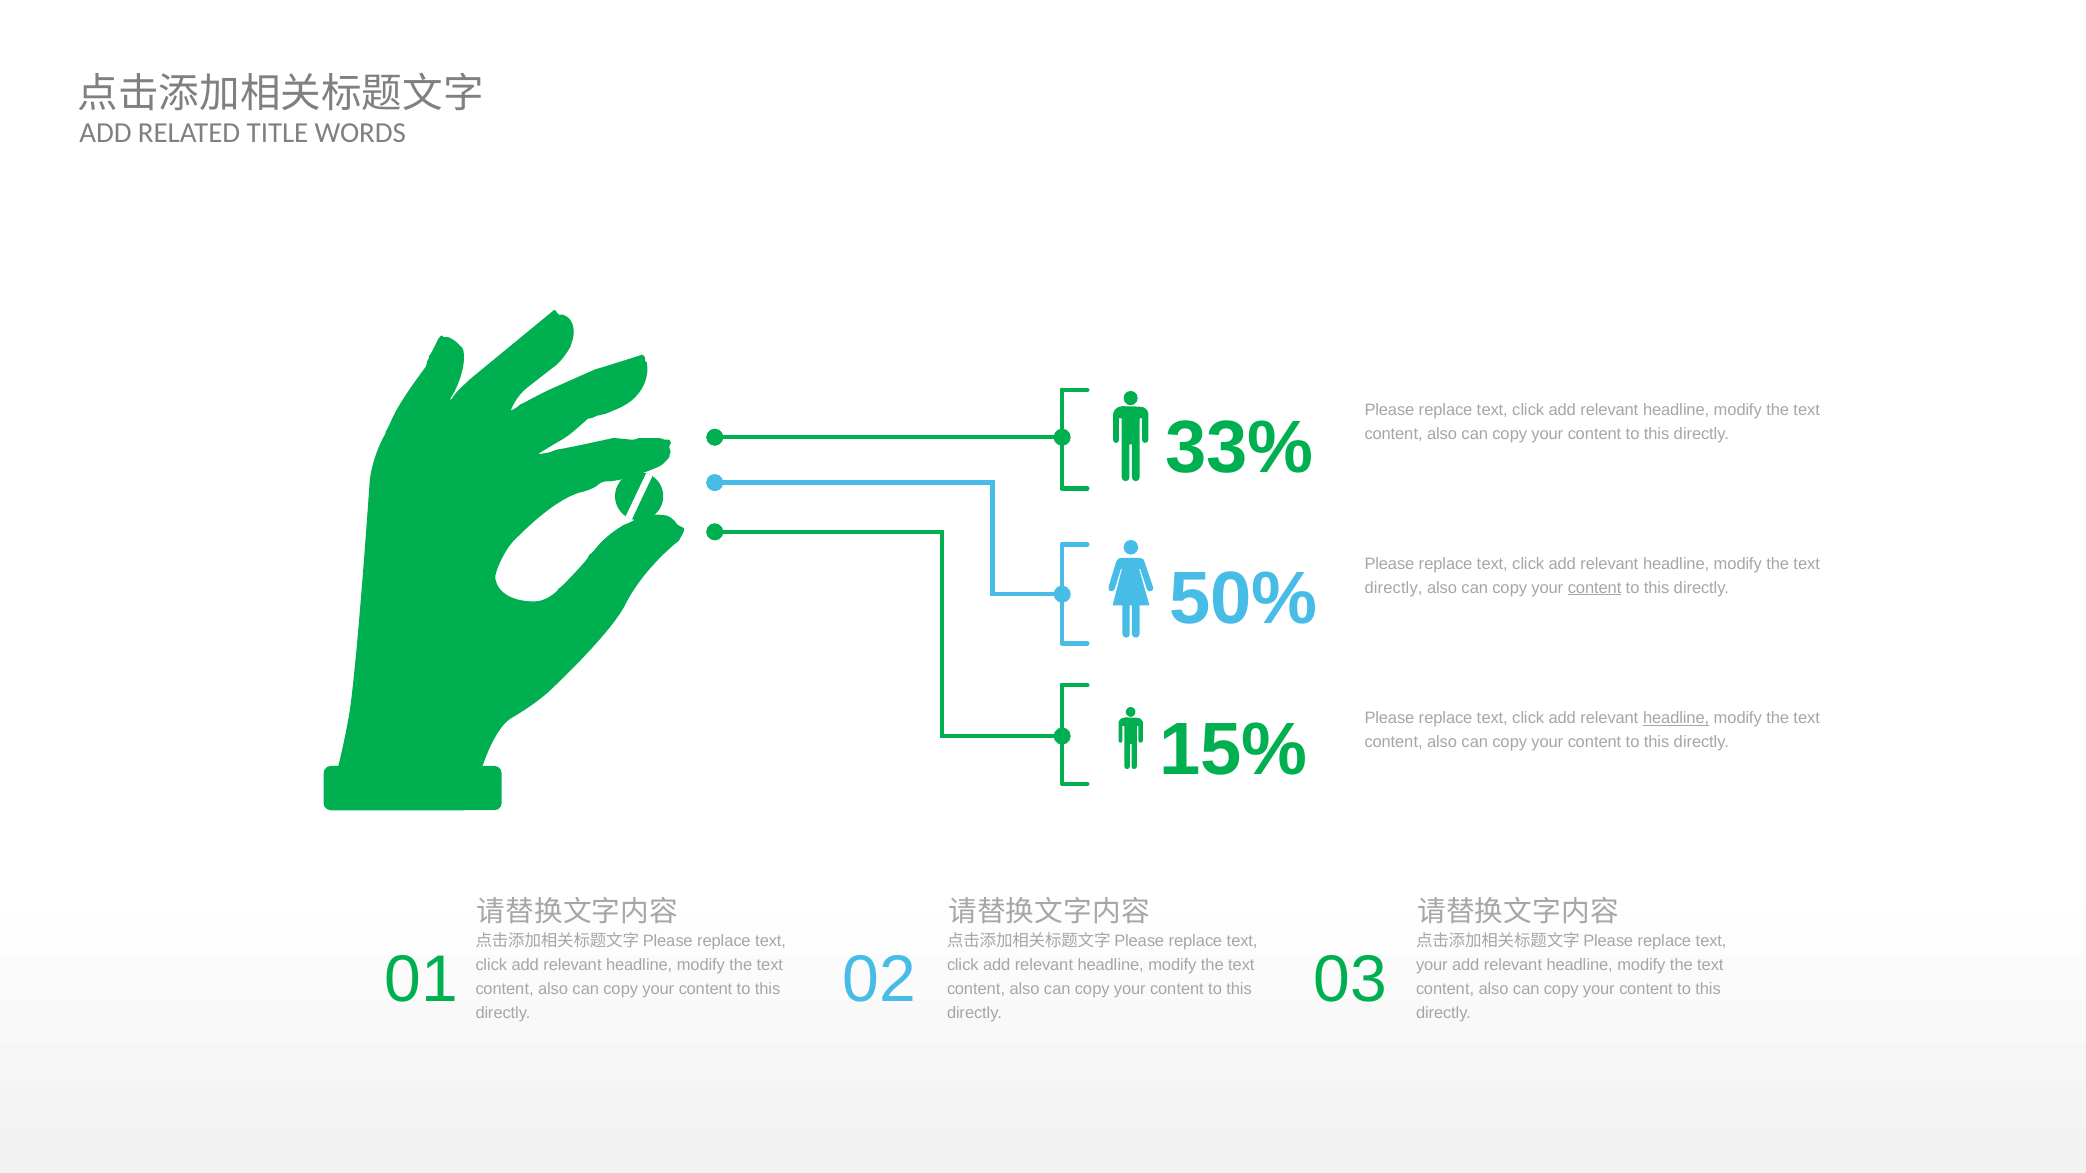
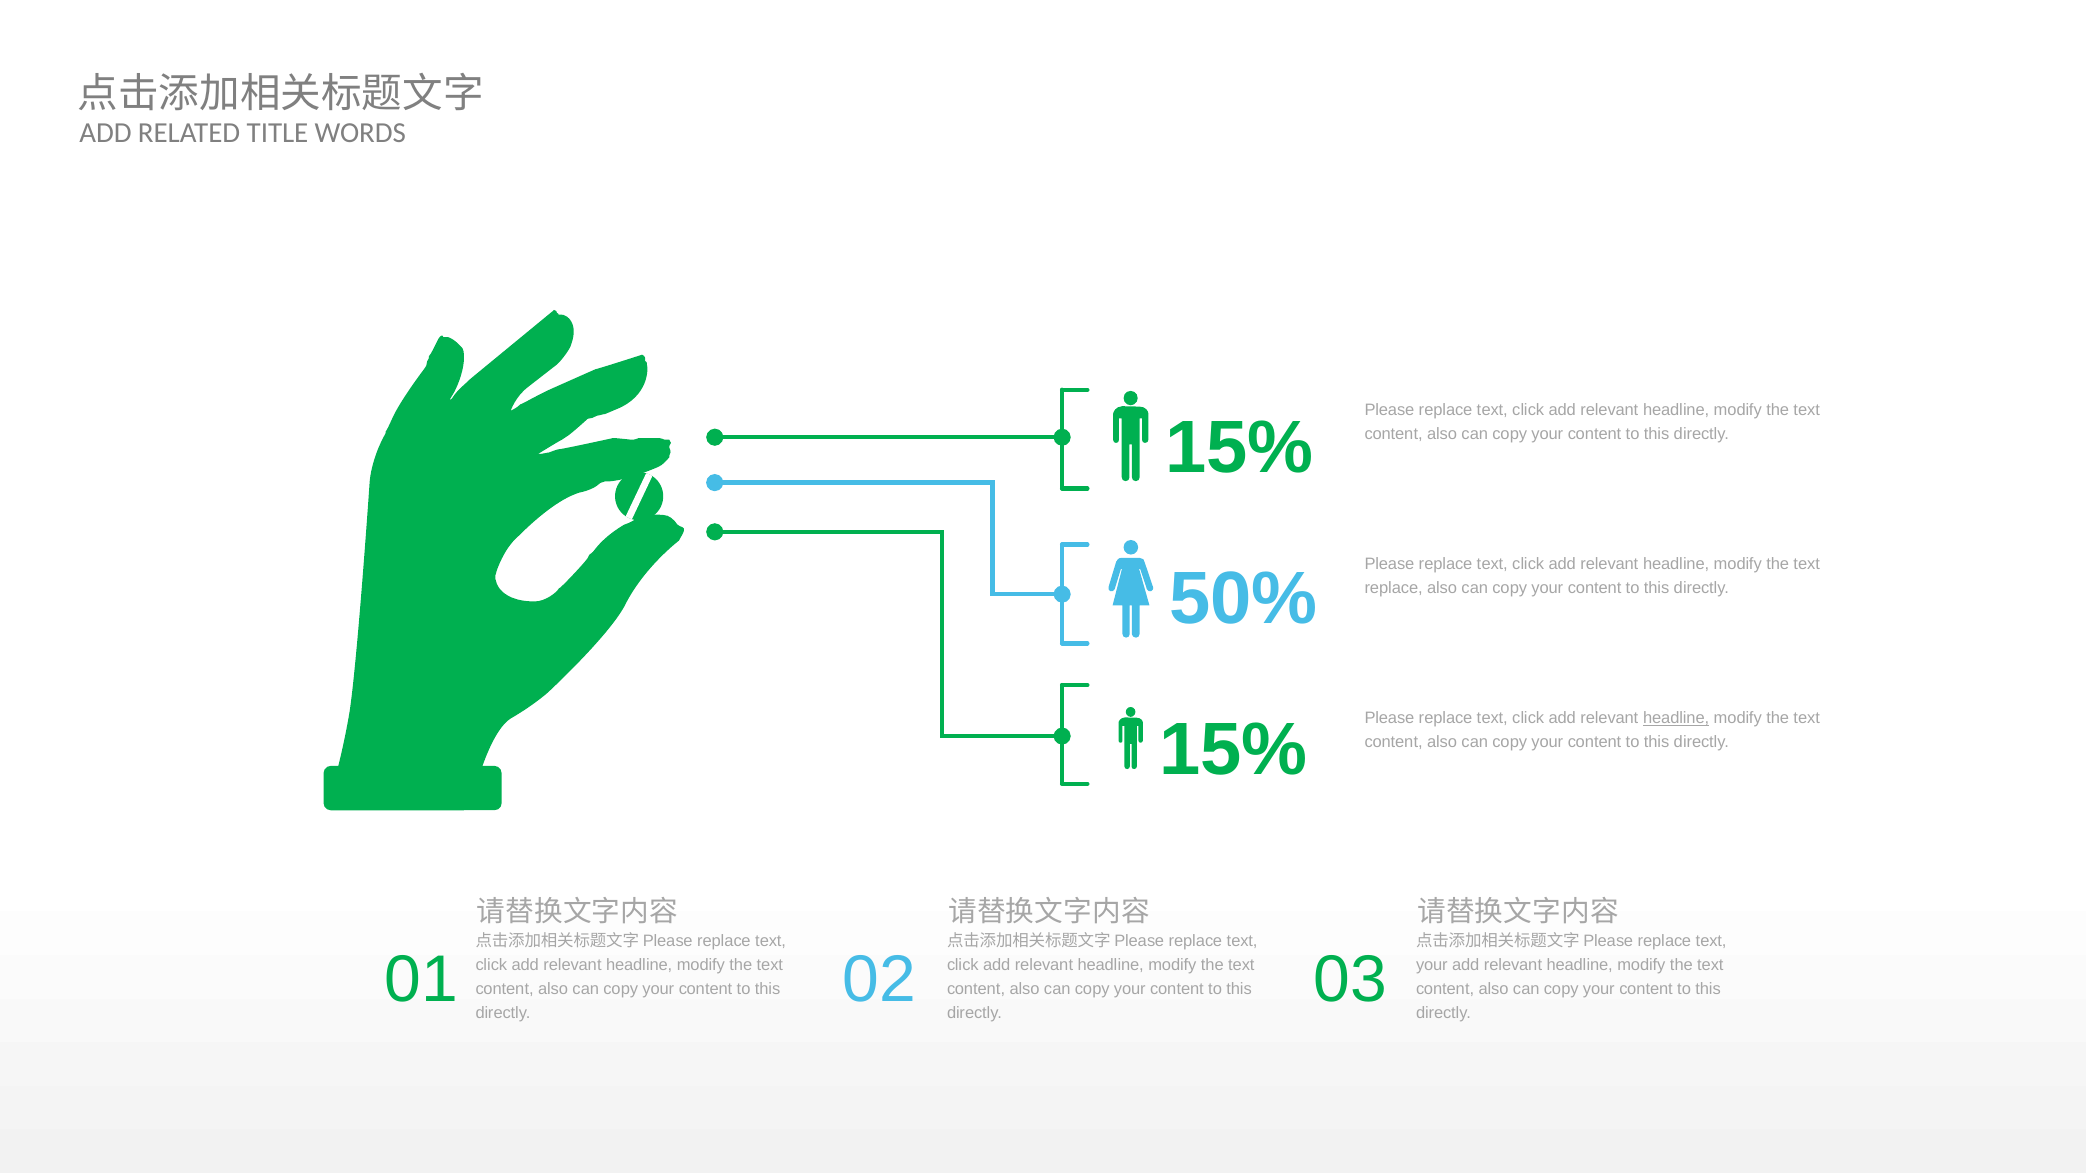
33%: 33% -> 15% (1239, 448)
directly: directly -> replace (1394, 588)
content underline: present -> none (1595, 588)
